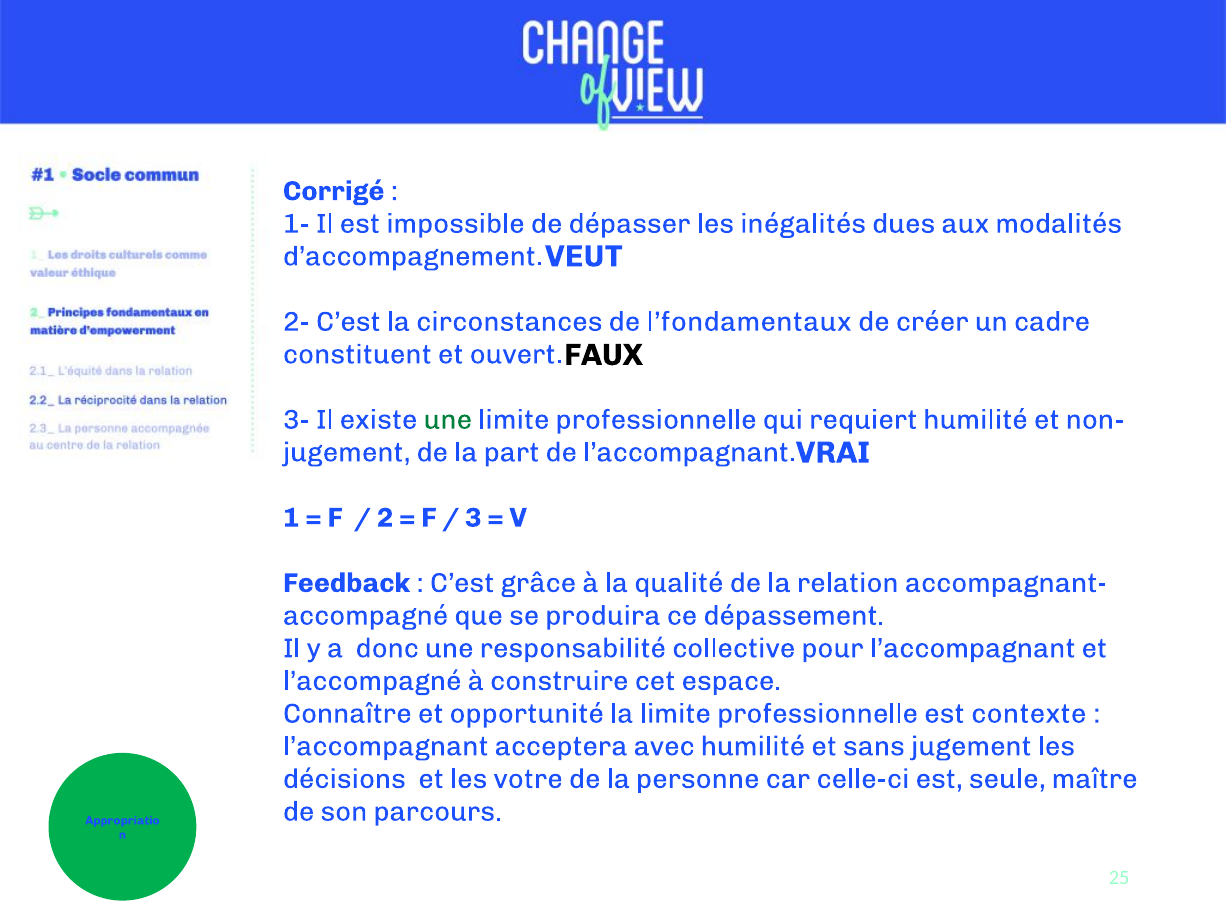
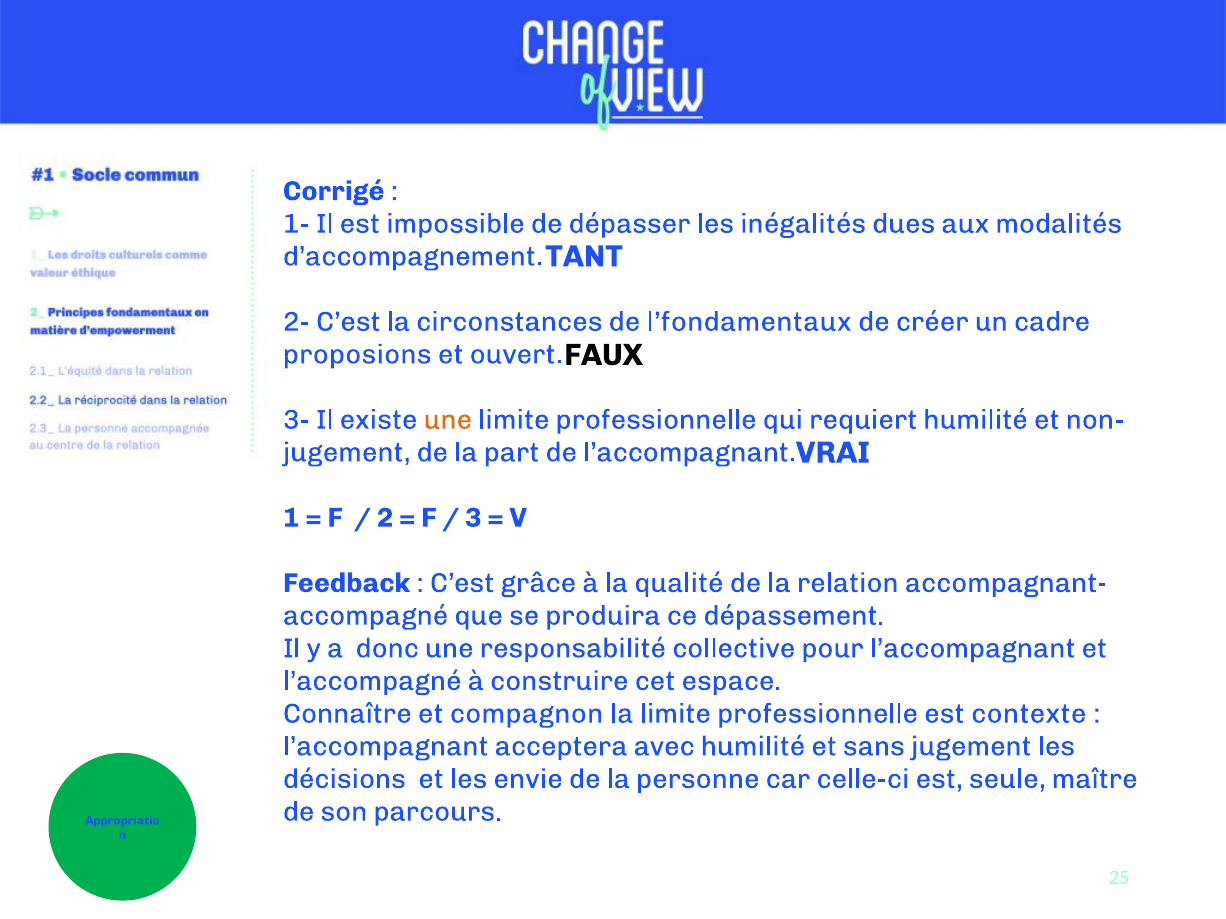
VEUT: VEUT -> TANT (584, 256)
constituent: constituent -> proposions (357, 355)
une colour: green -> orange (448, 420)
opportunité: opportunité -> compagnon (527, 714)
votre: votre -> envie (528, 779)
